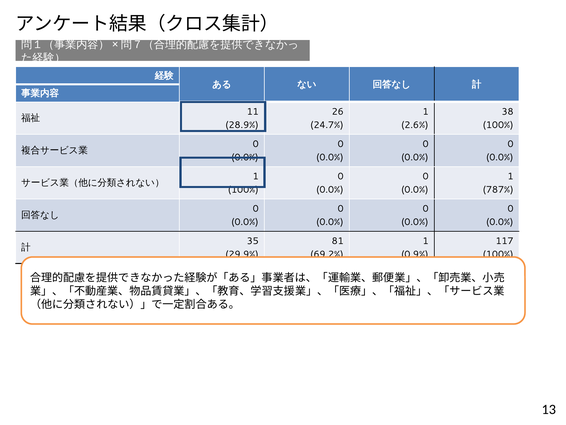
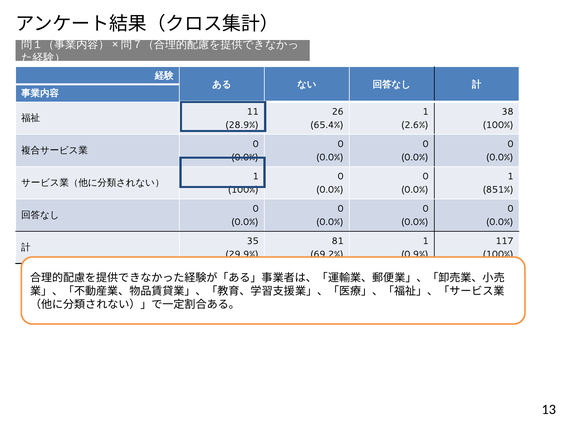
24.7%: 24.7% -> 65.4% (327, 125)
787%: 787% -> 851% (498, 190)
